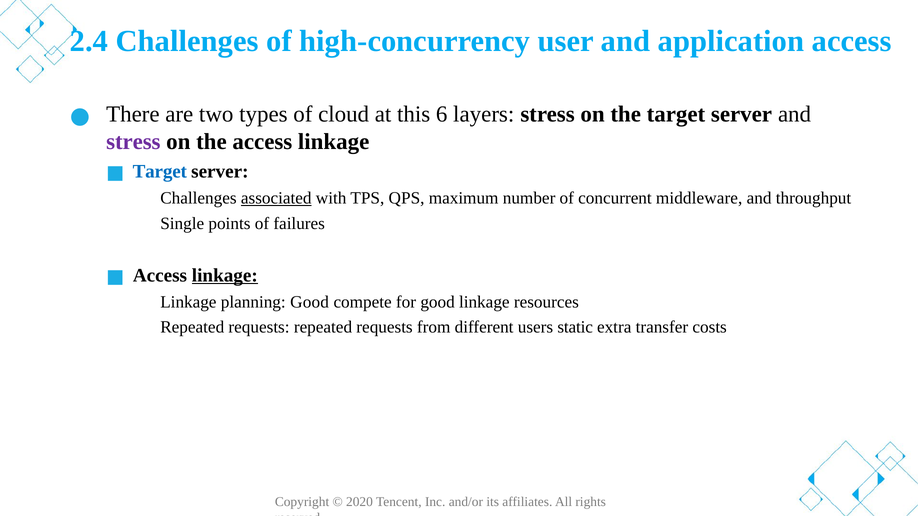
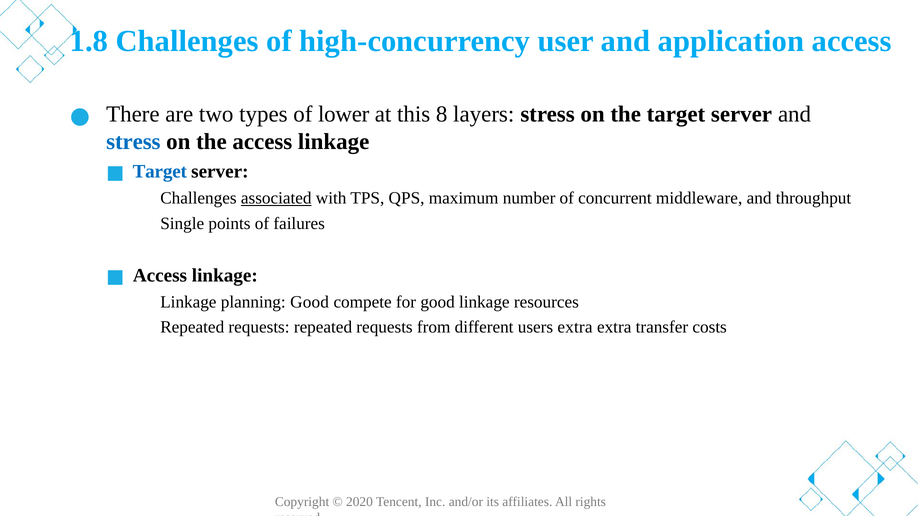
2.4: 2.4 -> 1.8 (89, 41)
cloud: cloud -> lower (344, 114)
6: 6 -> 8 (442, 114)
stress colour: purple -> blue (133, 142)
linkage underline: present -> none (225, 276)
users static: static -> extra (575, 328)
